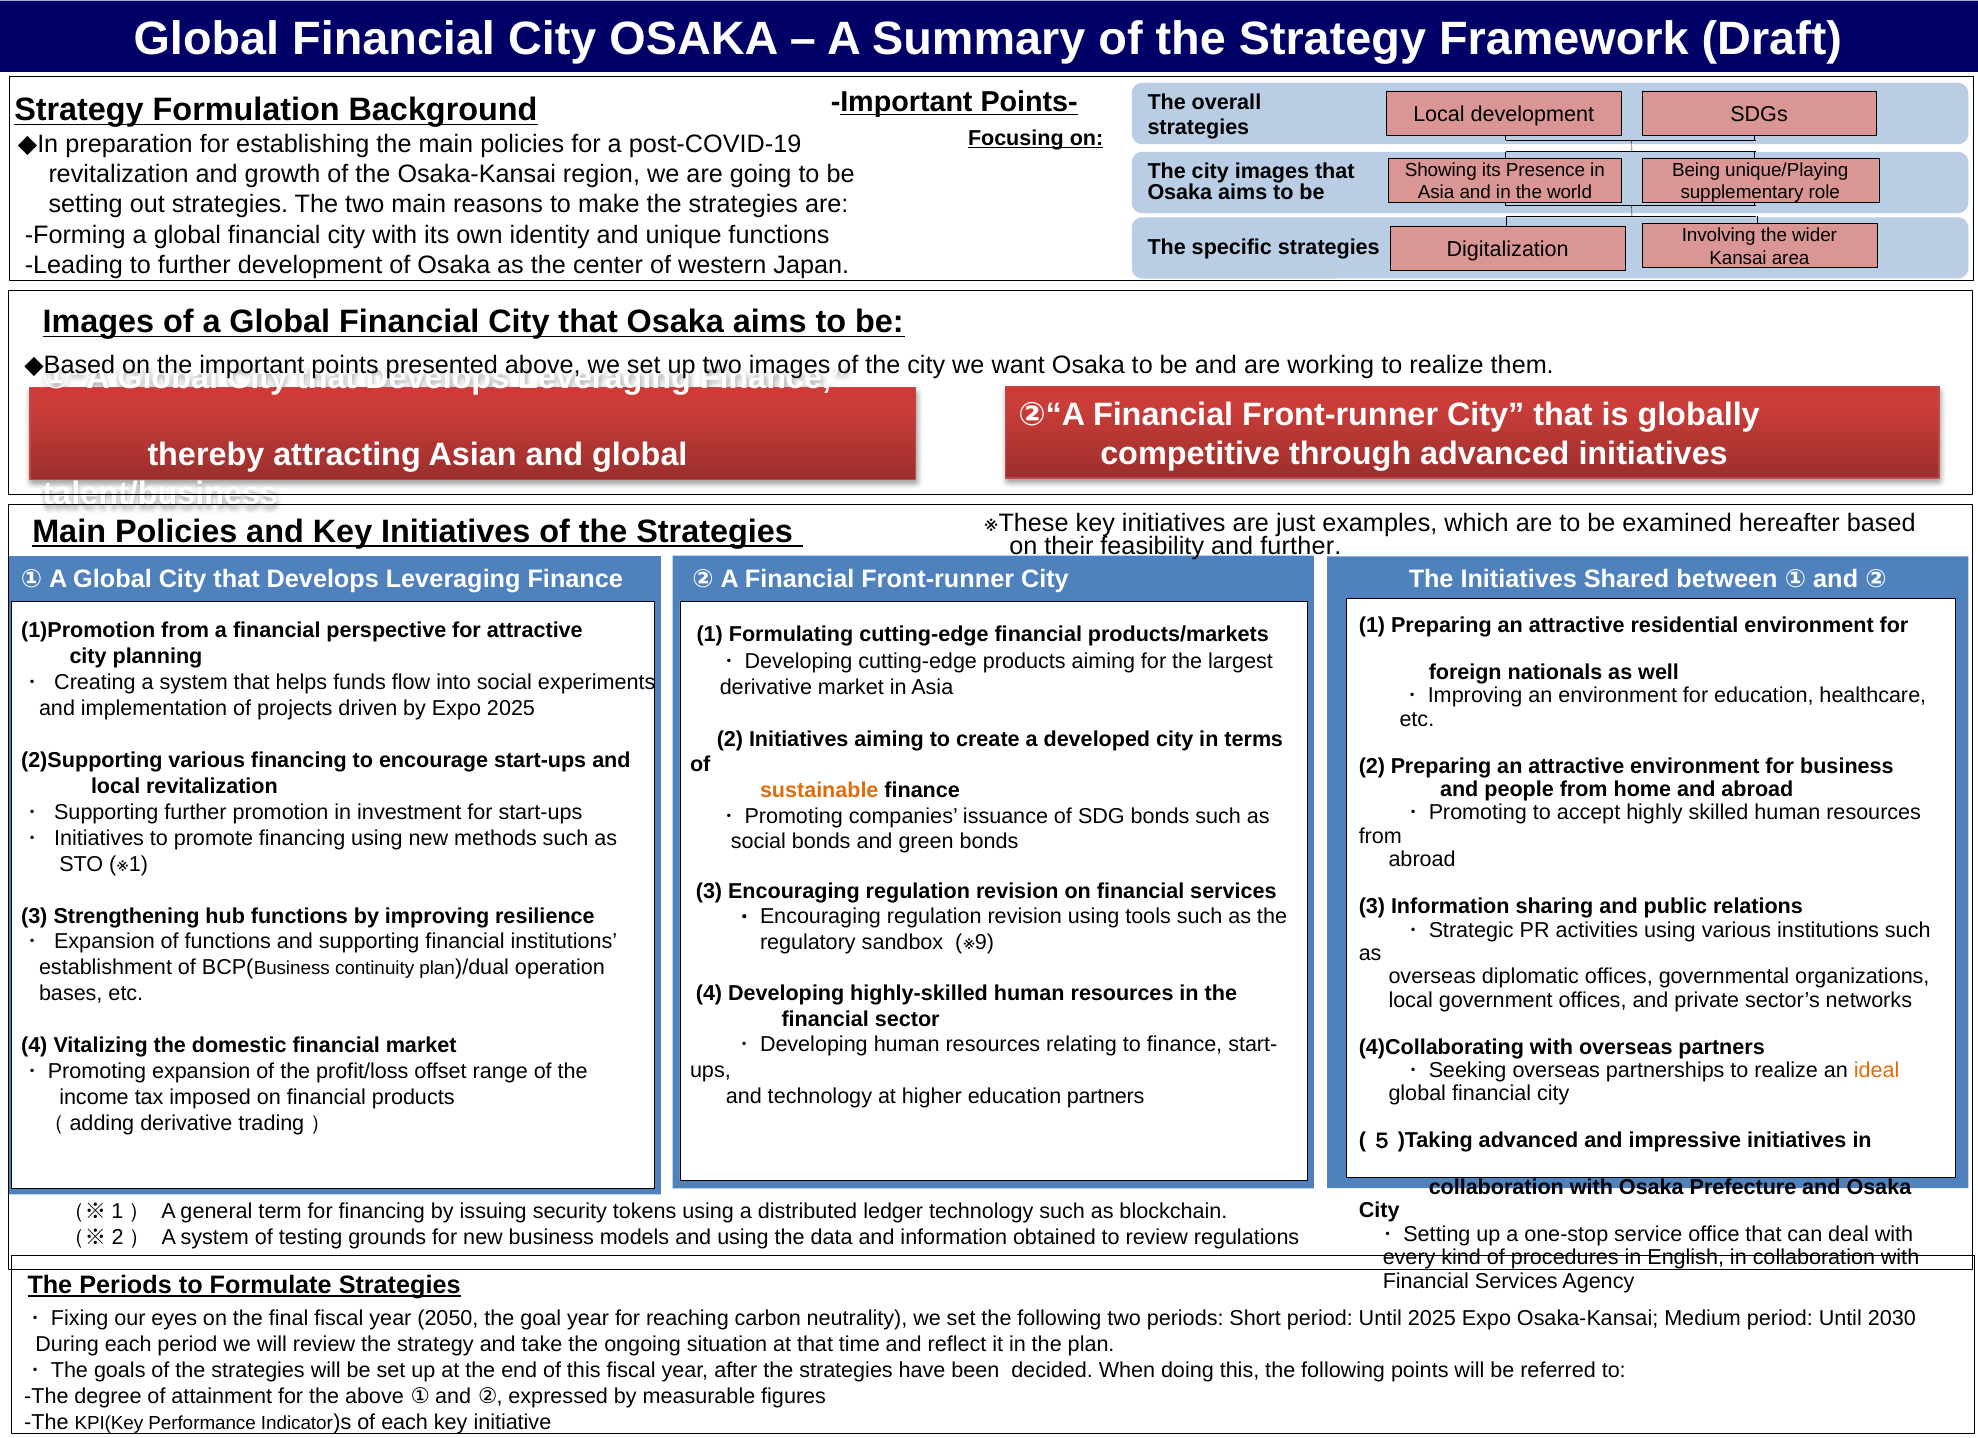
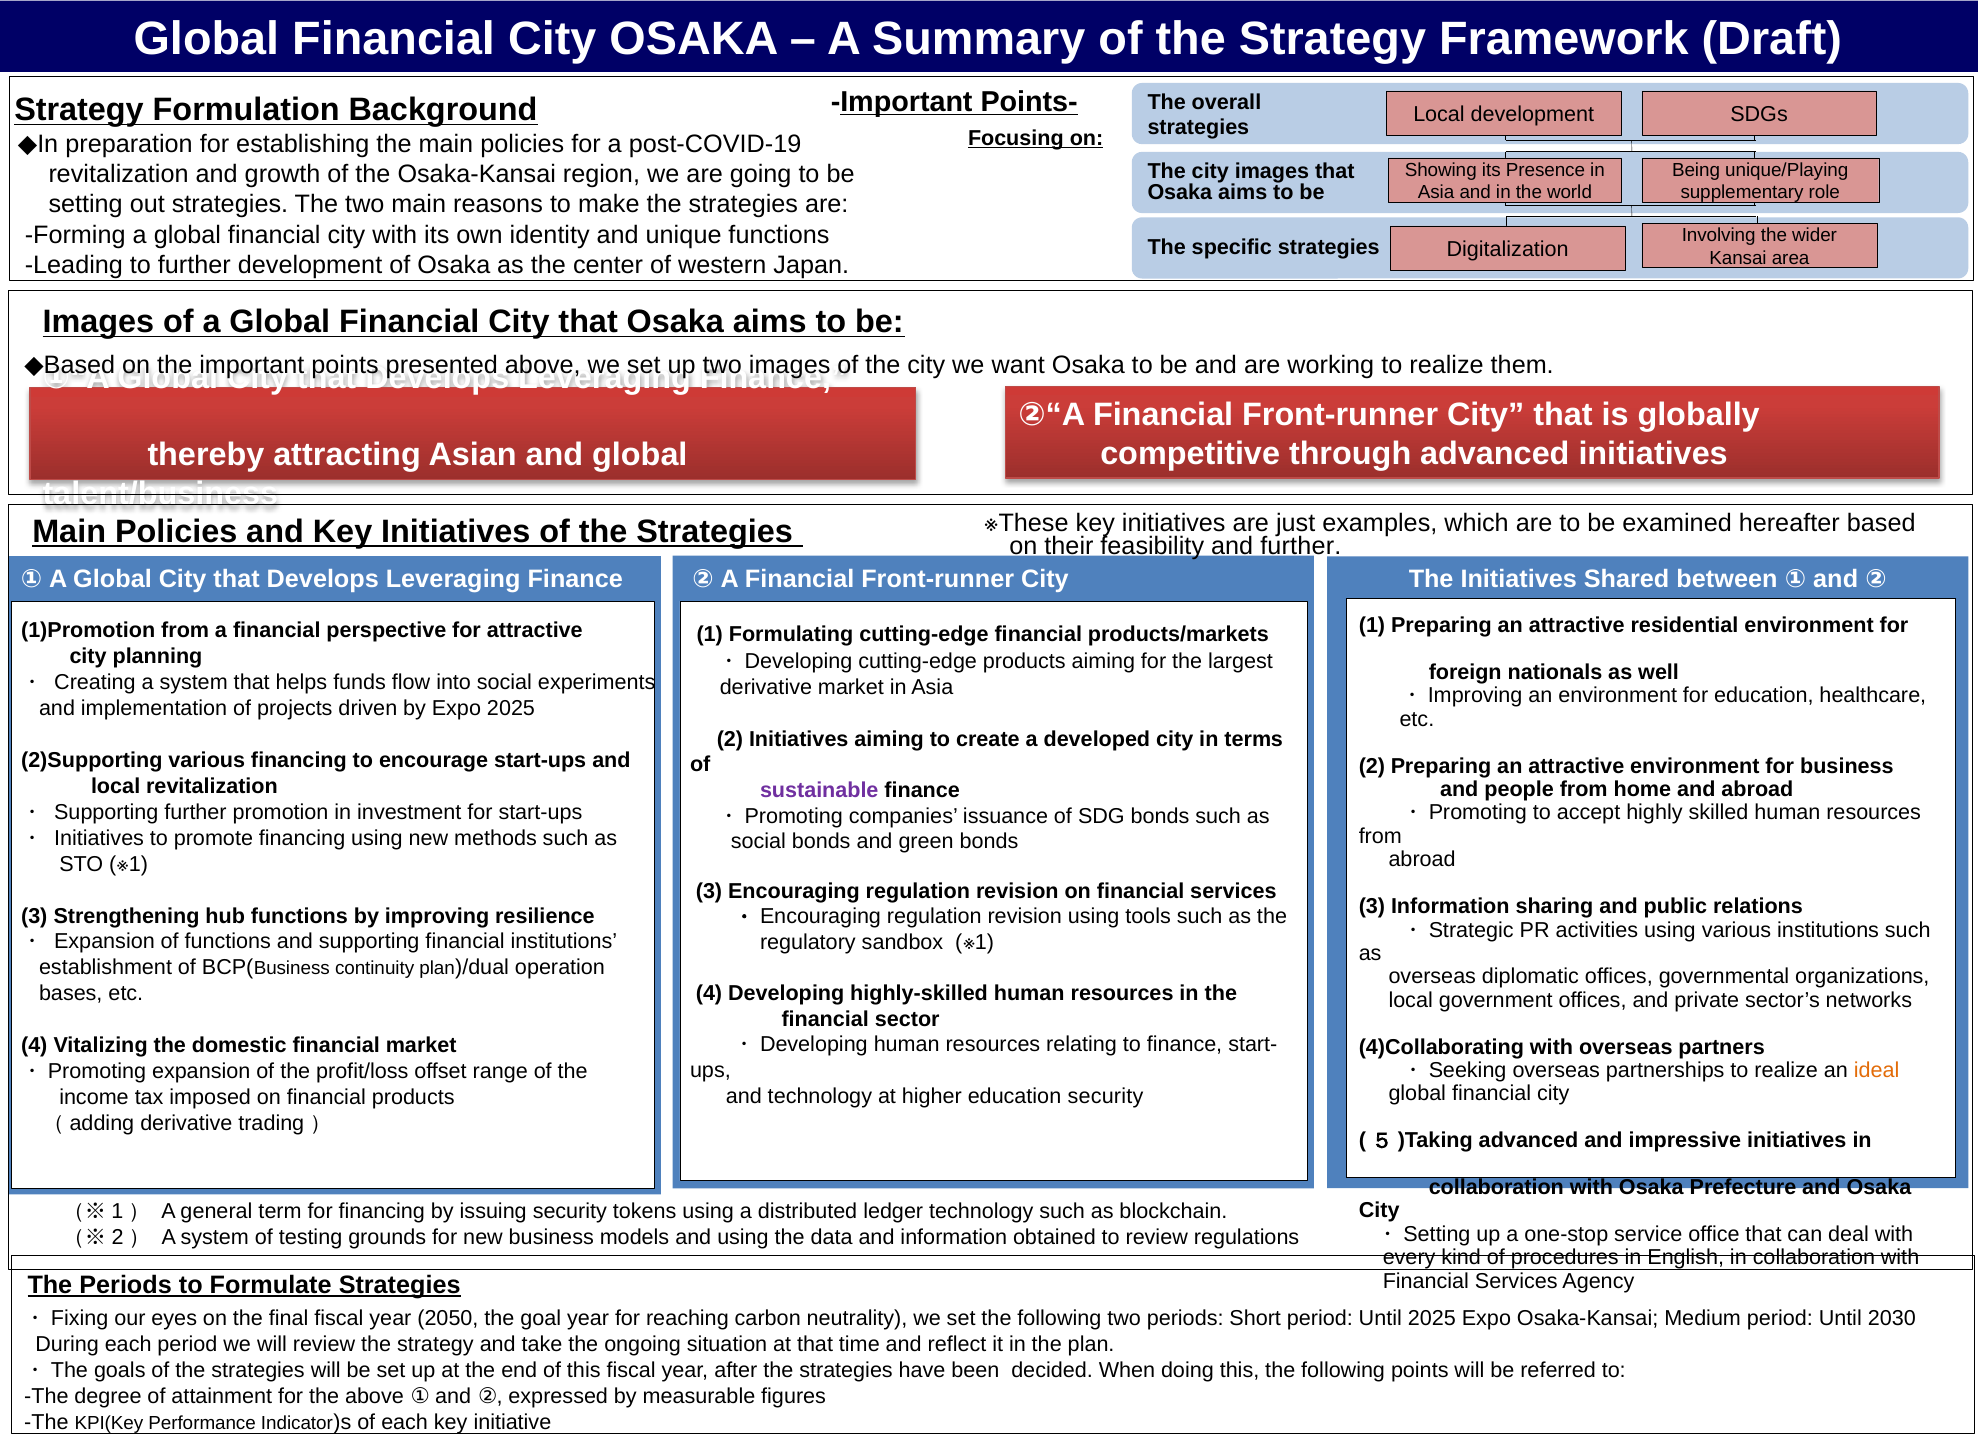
sustainable colour: orange -> purple (819, 791)
9: 9 -> 1 (984, 942)
education partners: partners -> security (1105, 1096)
